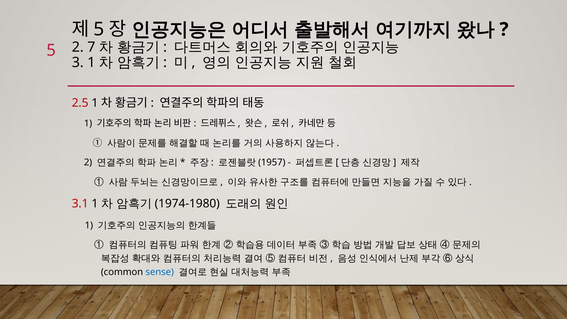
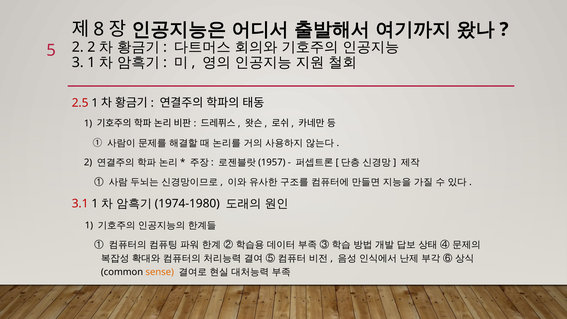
5: 5 -> 8 (99, 29)
2 7: 7 -> 2 (91, 47)
sense colour: blue -> orange (160, 272)
